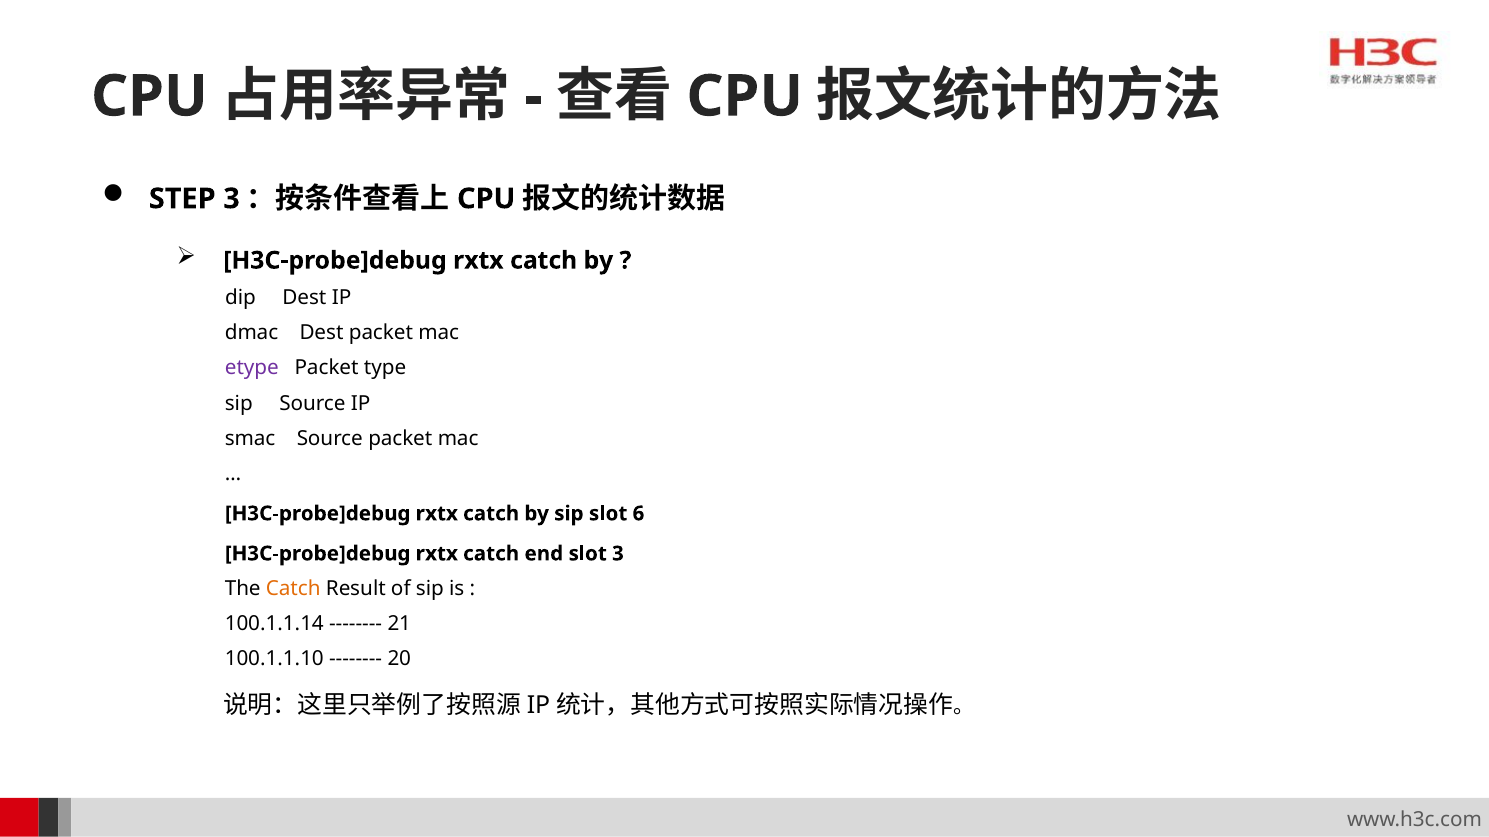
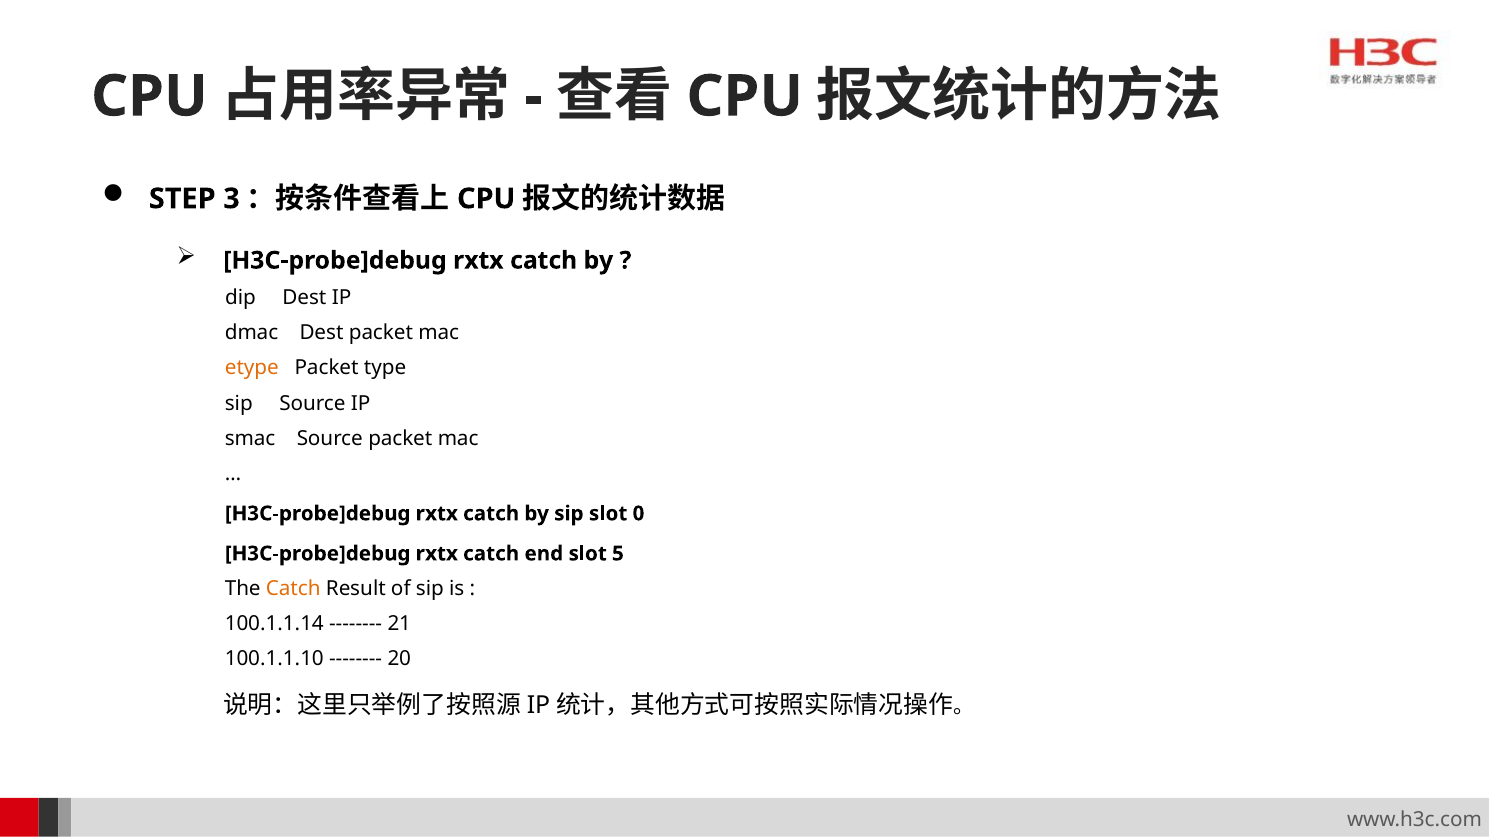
etype colour: purple -> orange (252, 368)
6: 6 -> 0 (638, 514)
slot 3: 3 -> 5 (618, 554)
